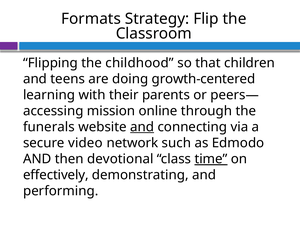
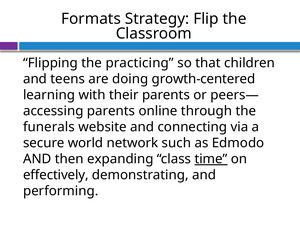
childhood: childhood -> practicing (140, 63)
mission: mission -> parents (111, 111)
and underline: present -> none (142, 127)
video: video -> world (85, 143)
devotional: devotional -> expanding (120, 159)
